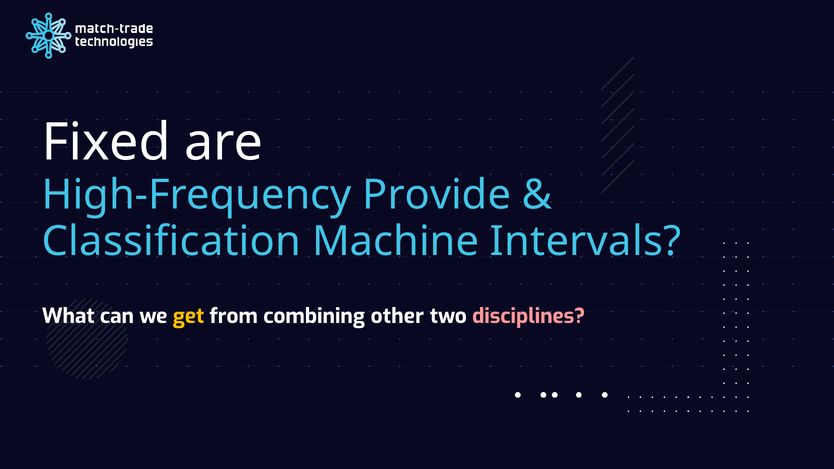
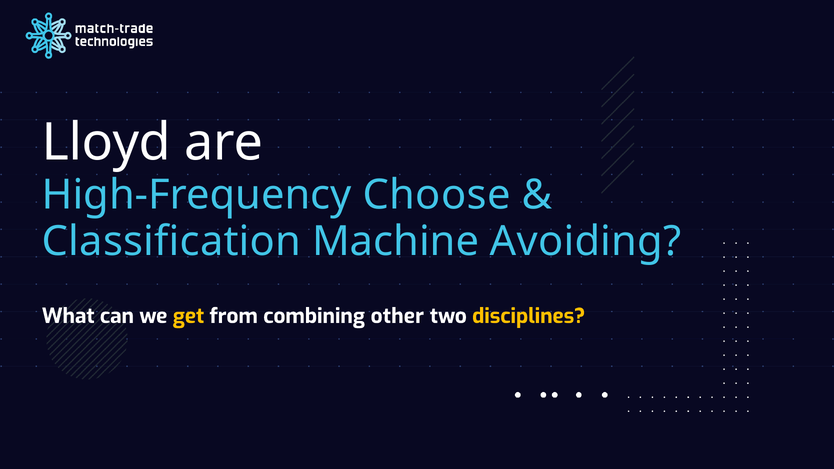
Fixed: Fixed -> Lloyd (106, 143)
Provide: Provide -> Choose (437, 195)
Intervals: Intervals -> Avoiding (586, 242)
disciplines colour: pink -> yellow (529, 316)
